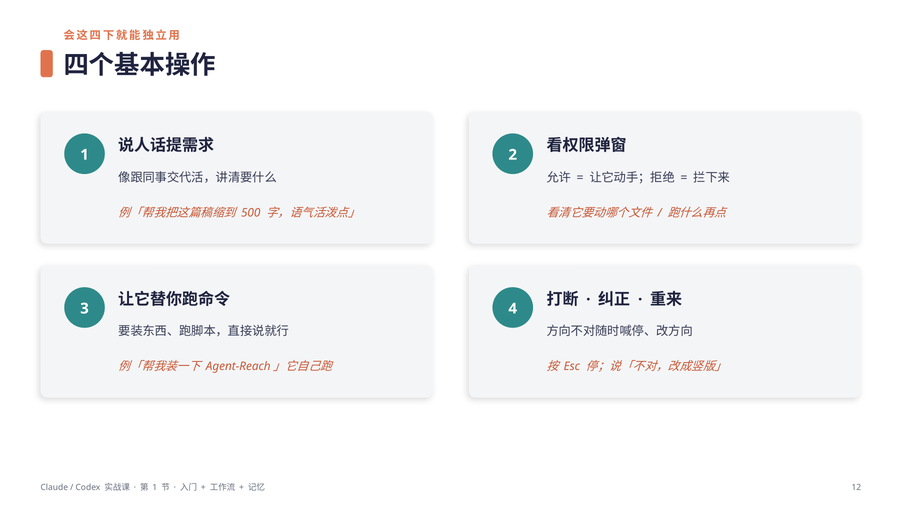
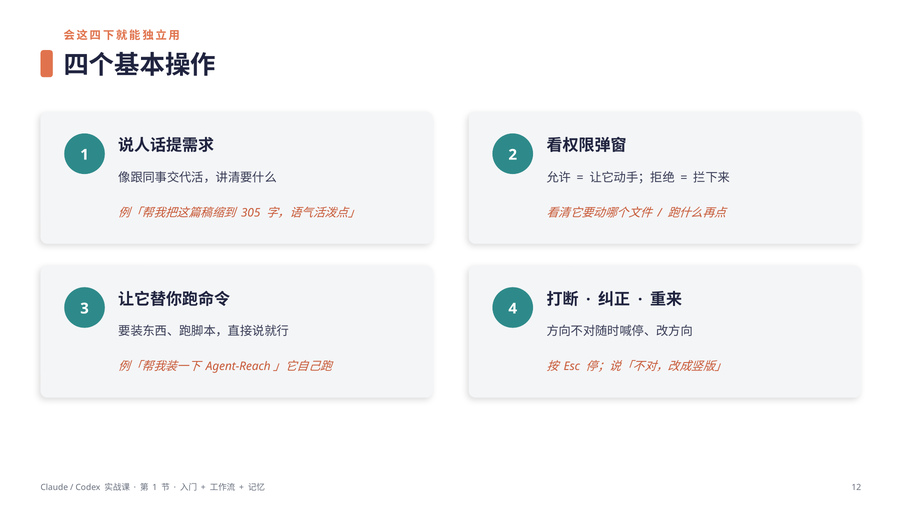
500: 500 -> 305 (251, 213)
